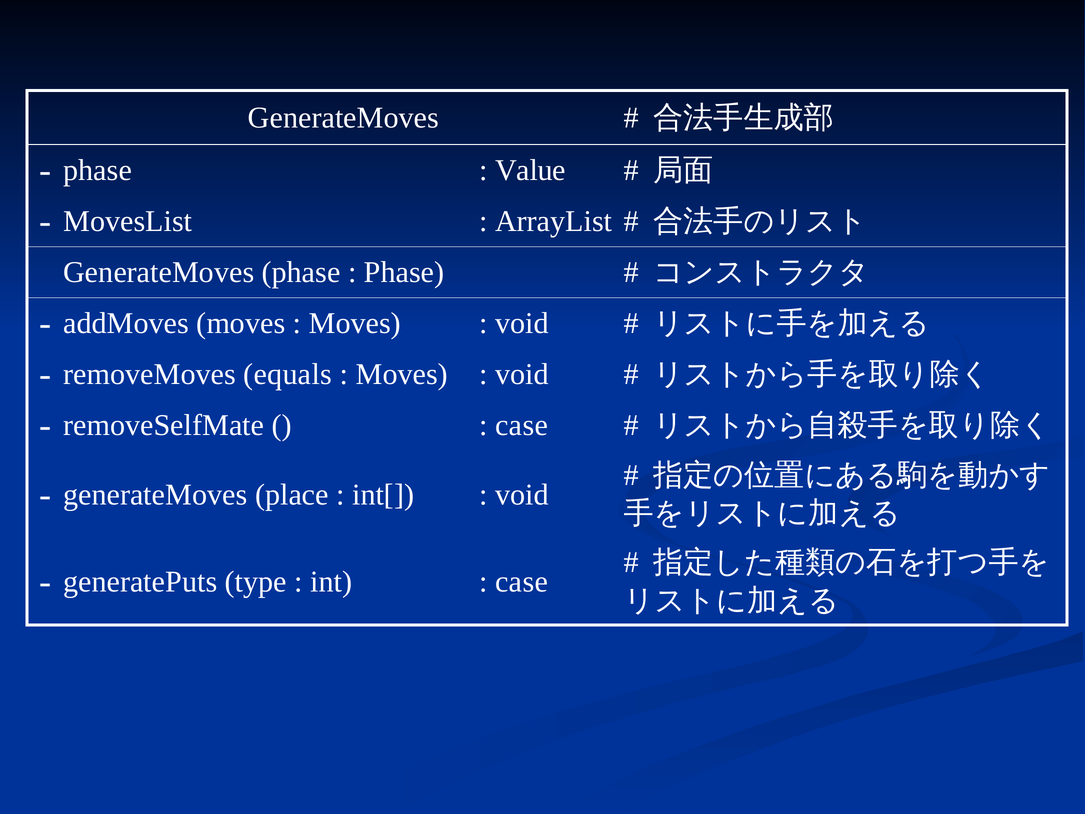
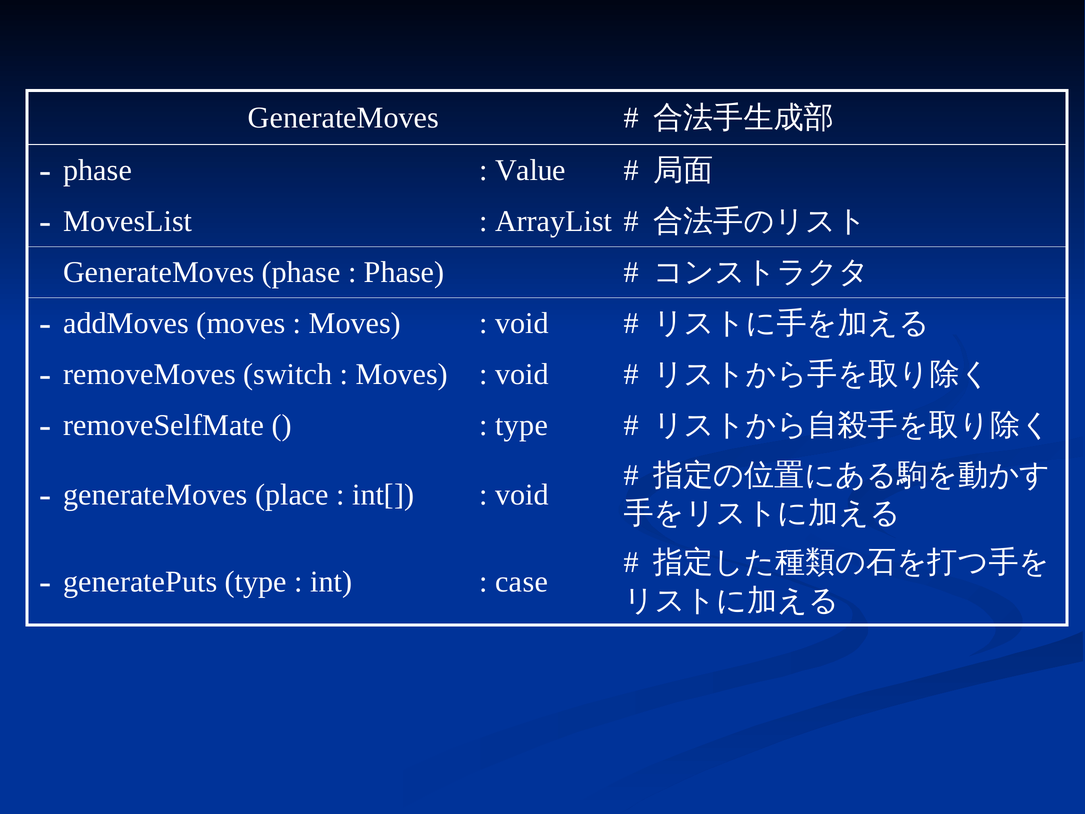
equals: equals -> switch (288, 374)
case: case -> type (522, 425)
